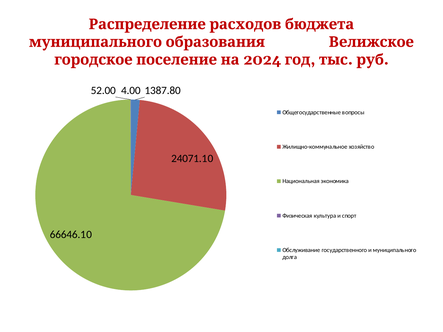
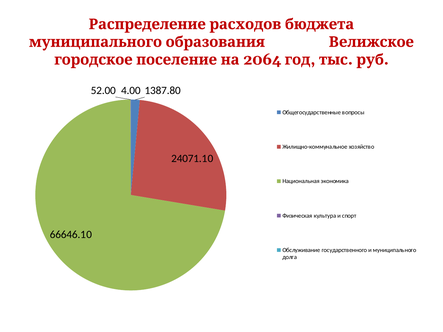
2024: 2024 -> 2064 (262, 60)
